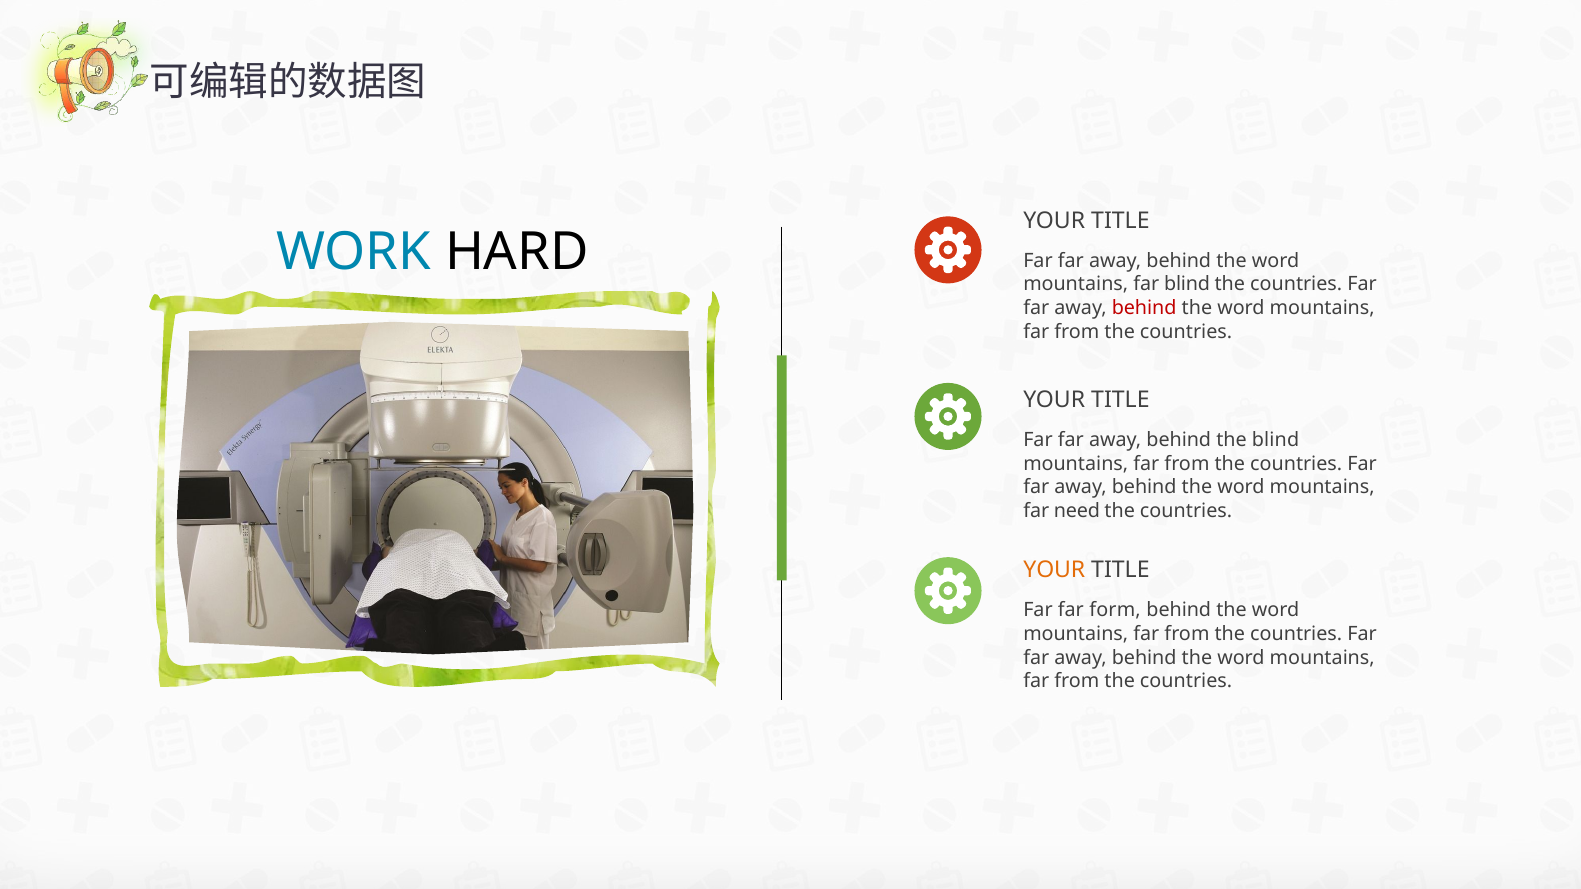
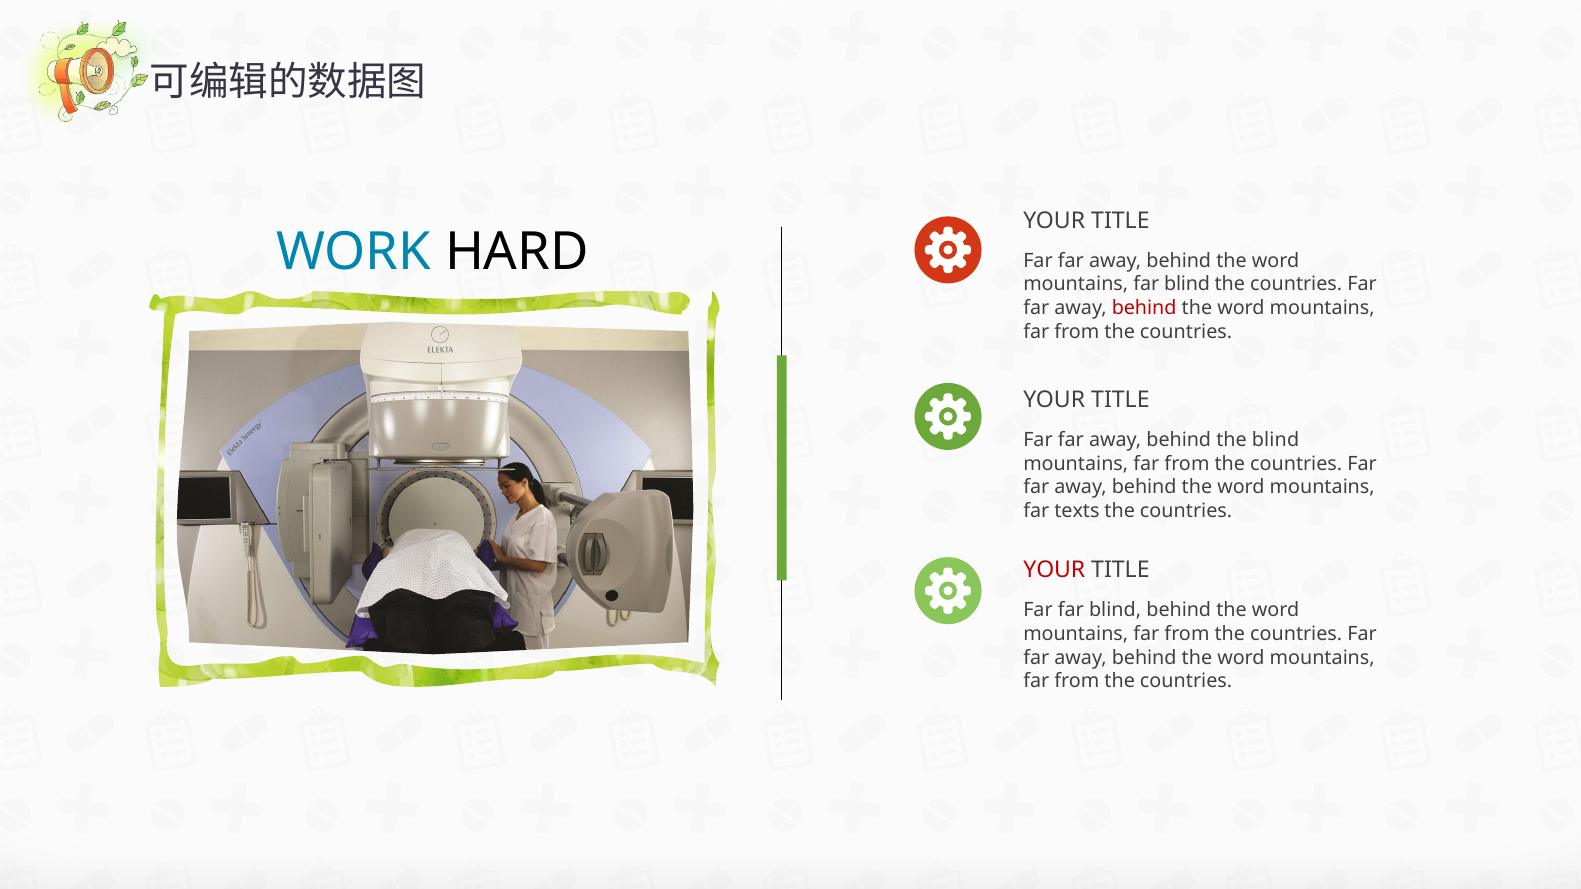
need: need -> texts (1077, 511)
YOUR colour: orange -> red (1054, 570)
Far far form: form -> blind (1115, 610)
